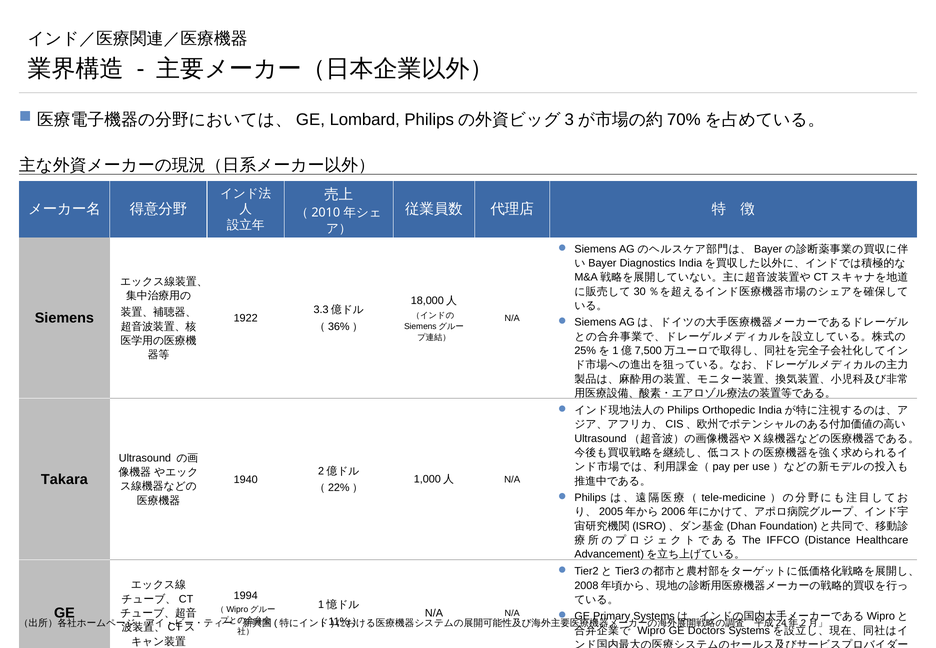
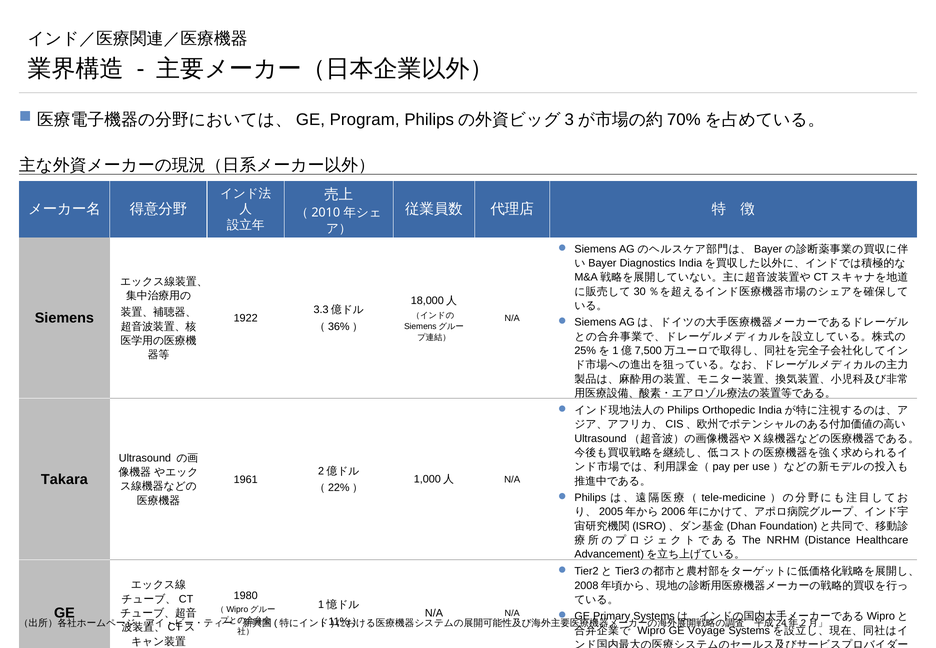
Lombard: Lombard -> Program (365, 119)
1940: 1940 -> 1961 (246, 479)
IFFCO: IFFCO -> NRHM (783, 540)
1994: 1994 -> 1980 (246, 596)
Doctors: Doctors -> Voyage (706, 630)
